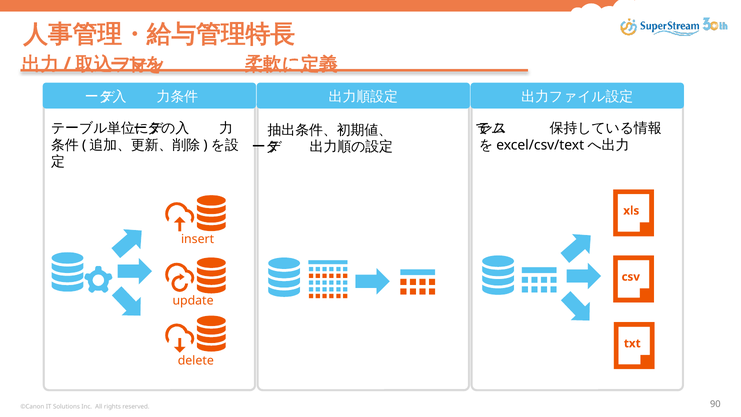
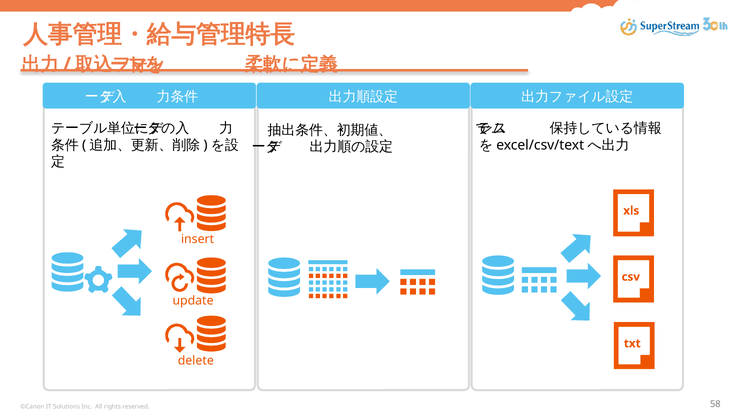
90: 90 -> 58 (715, 404)
